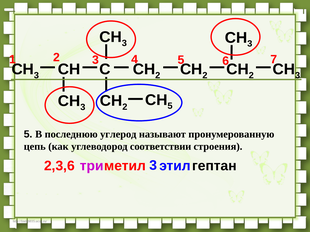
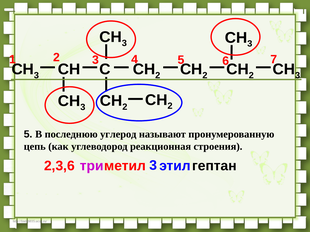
5: 5 -> 2 (170, 106)
соответствии: соответствии -> реакционная (161, 147)
